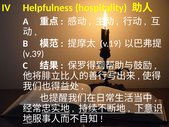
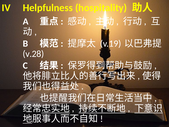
v.39: v.39 -> v.28 (33, 54)
